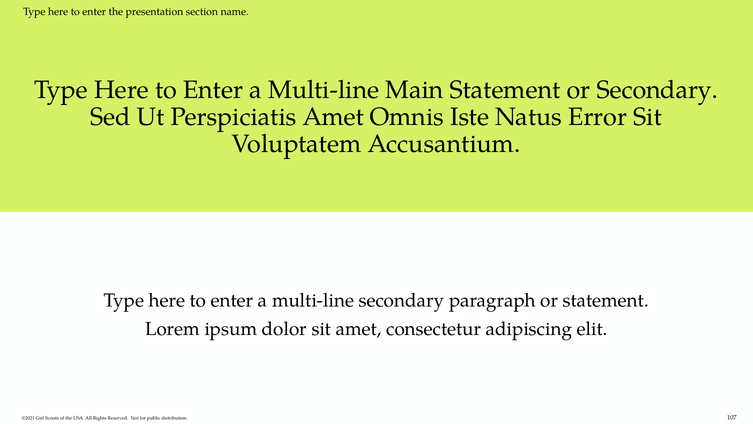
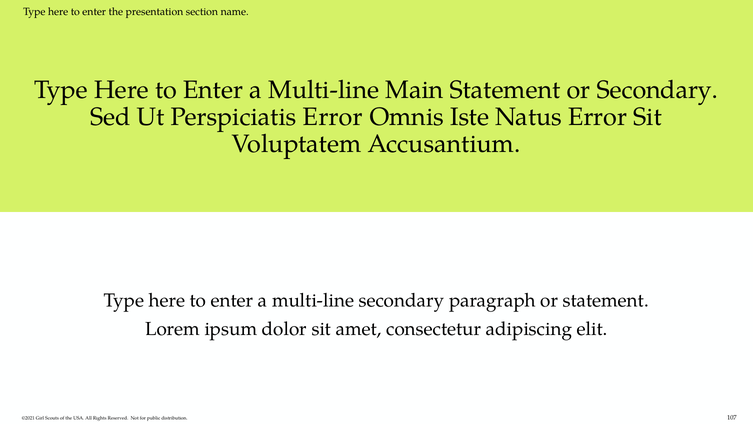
Perspiciatis Amet: Amet -> Error (333, 117)
